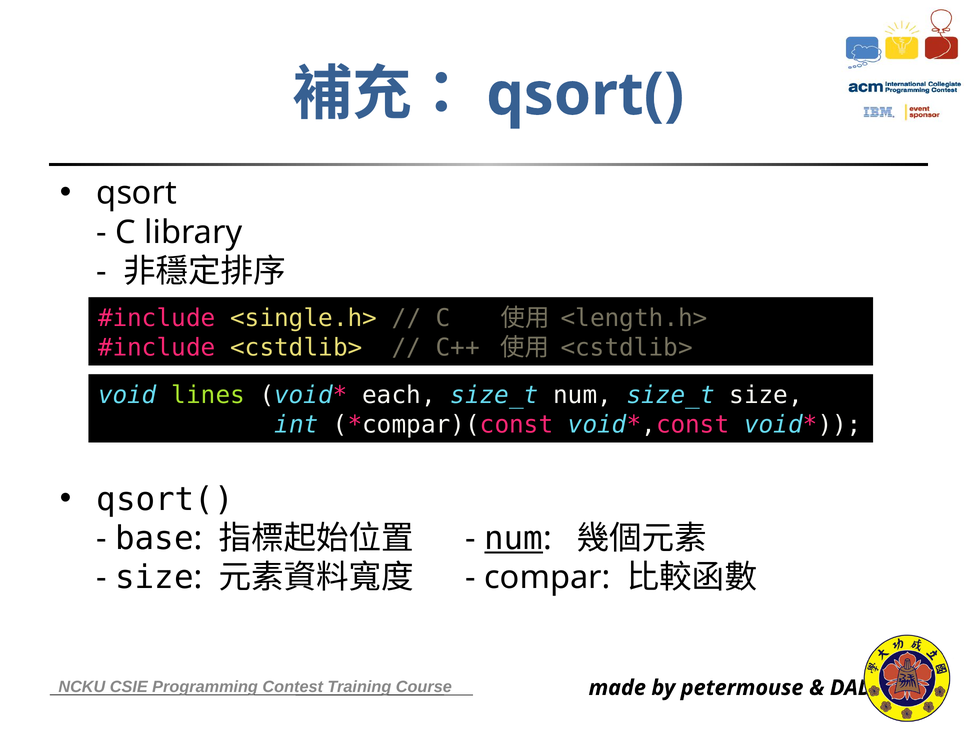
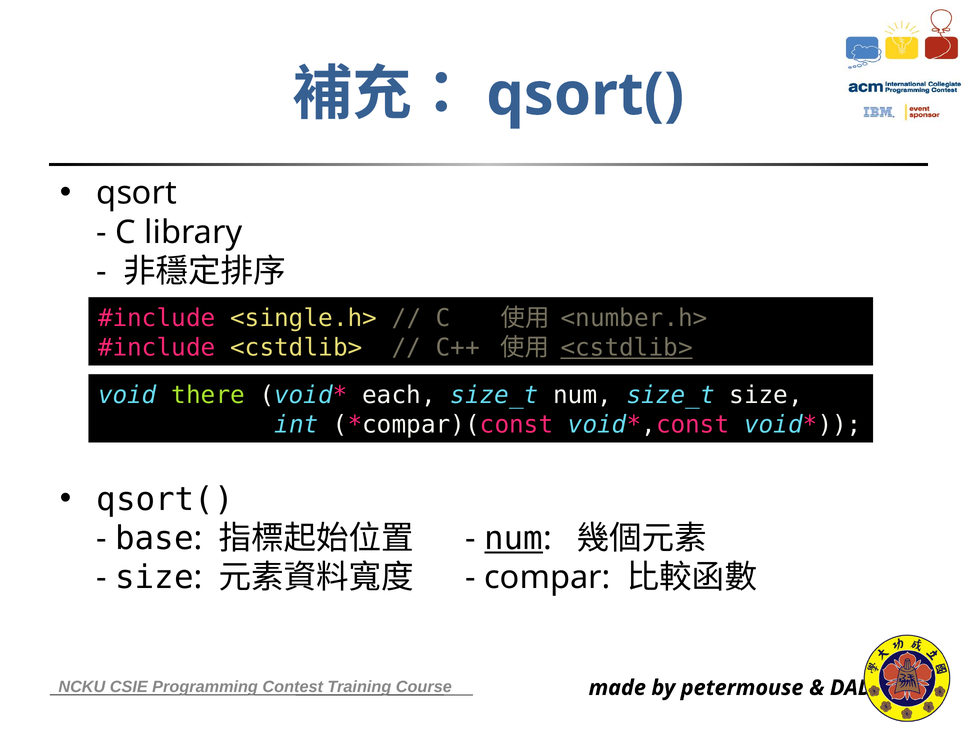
<length.h>: <length.h> -> <number.h> (634, 318)
<cstdlib> underline: none -> present (627, 348)
lines: lines -> there (208, 395)
